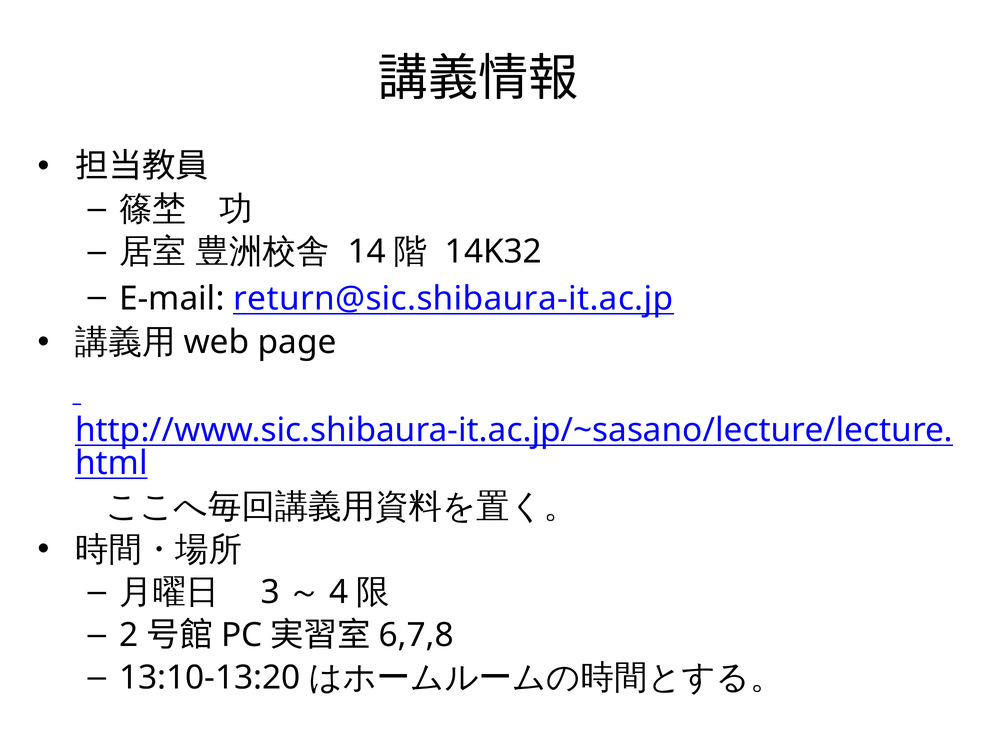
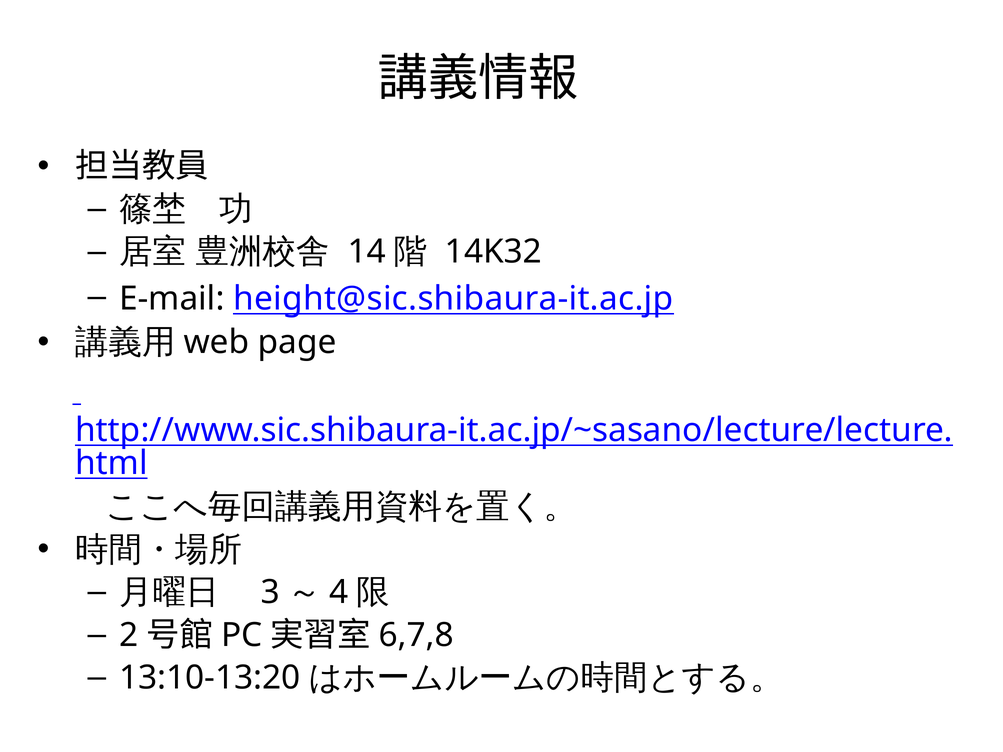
return@sic.shibaura-it.ac.jp: return@sic.shibaura-it.ac.jp -> height@sic.shibaura-it.ac.jp (453, 299)
